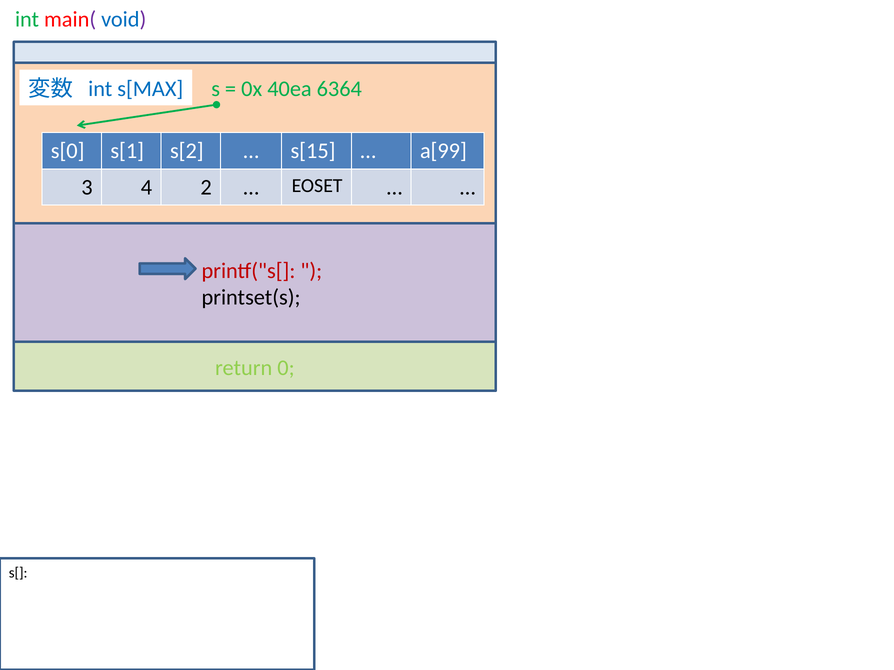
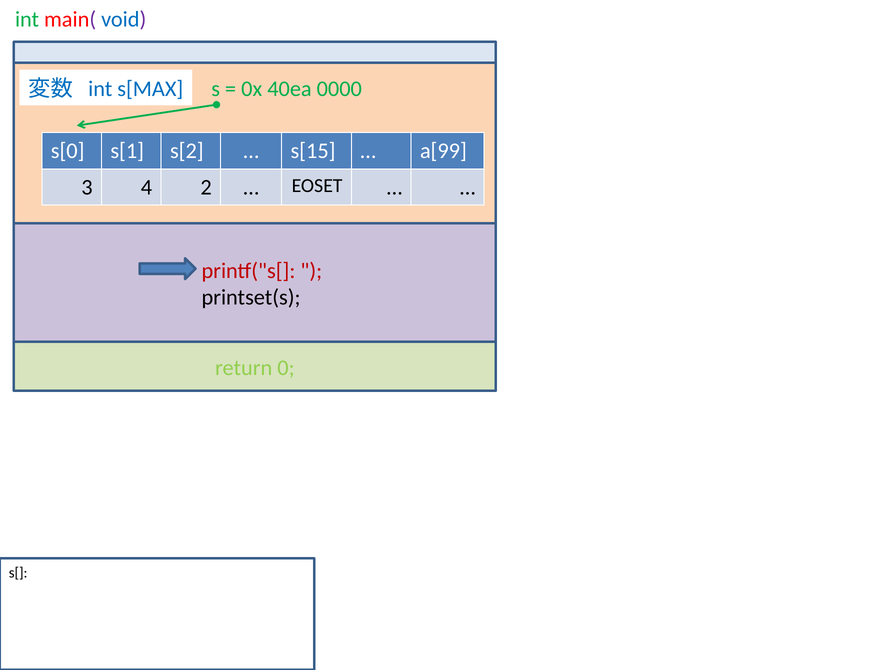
6364: 6364 -> 0000 (339, 89)
